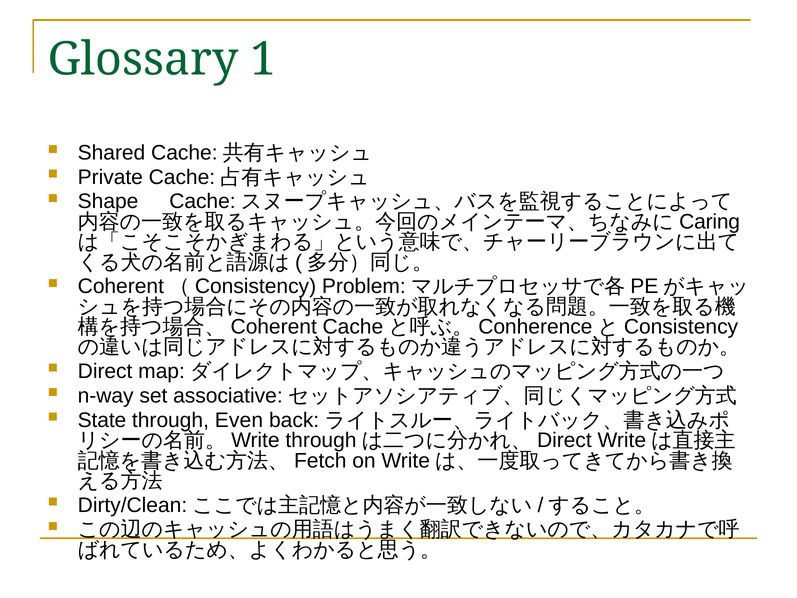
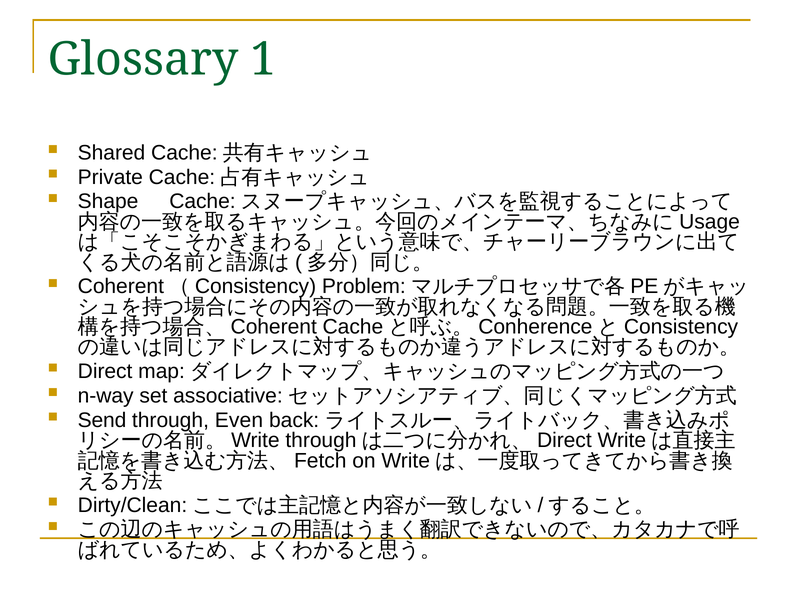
Caring: Caring -> Usage (710, 222)
State: State -> Send (102, 420)
